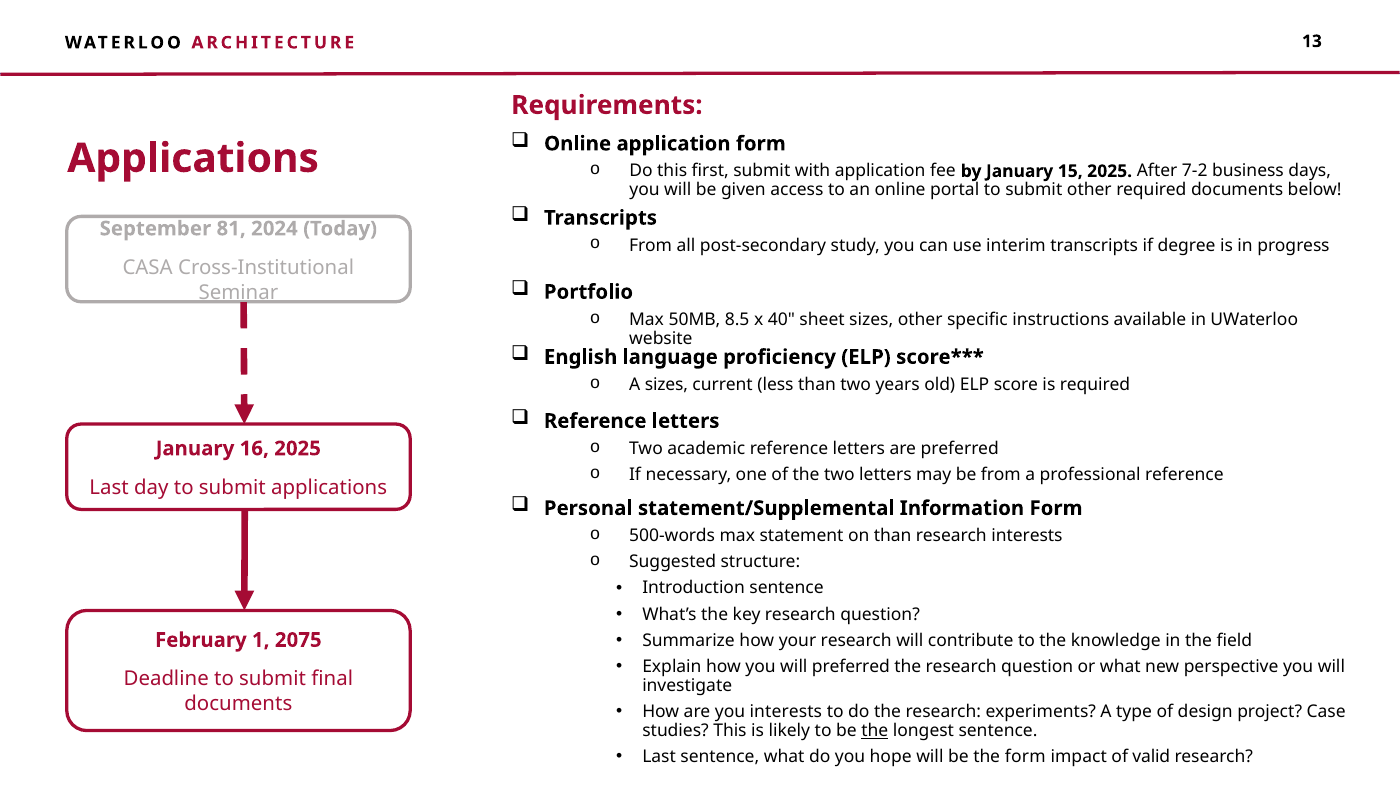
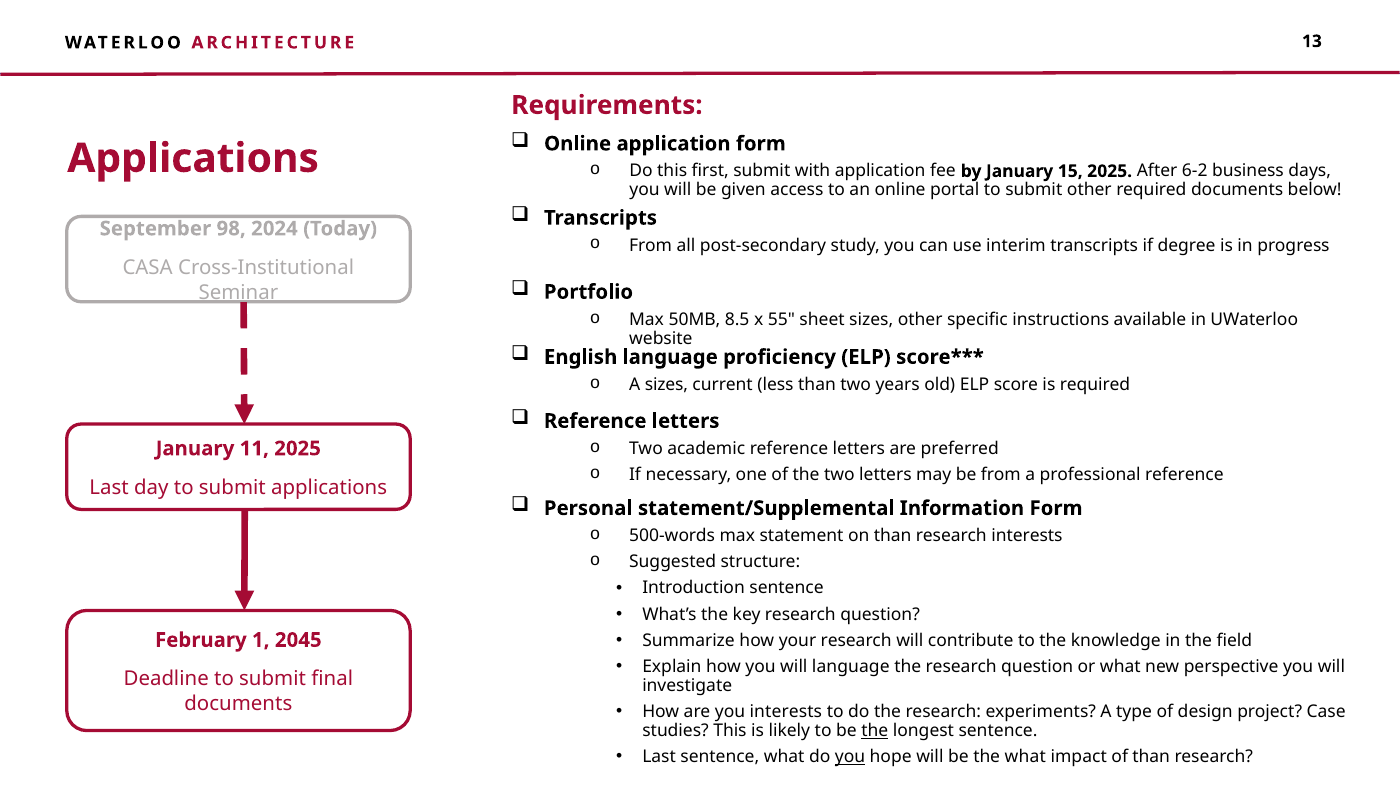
7-2: 7-2 -> 6-2 (1195, 171)
81: 81 -> 98 (231, 228)
40: 40 -> 55 (781, 319)
16: 16 -> 11 (254, 448)
2075: 2075 -> 2045 (298, 640)
will preferred: preferred -> language (851, 666)
you underline: none -> present (850, 756)
the form: form -> what (1025, 756)
of valid: valid -> than (1151, 756)
